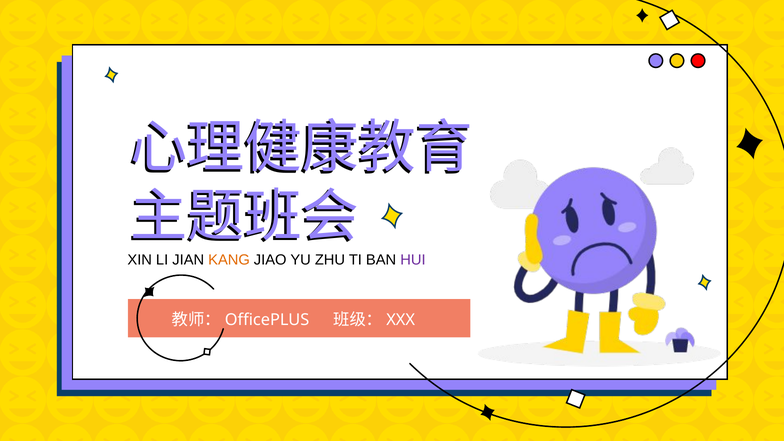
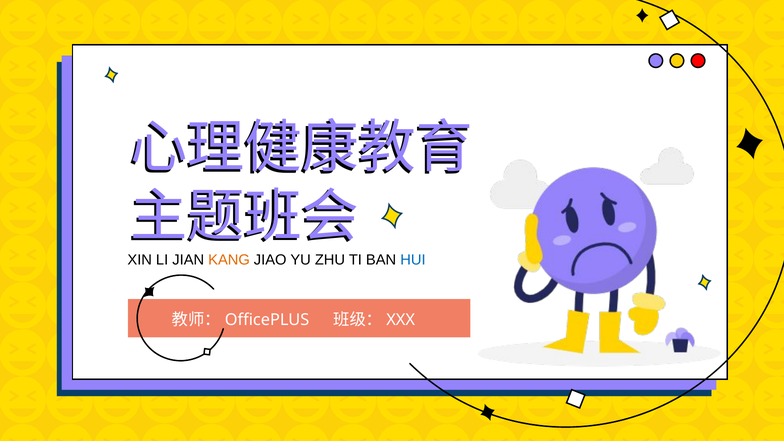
HUI colour: purple -> blue (413, 260)
